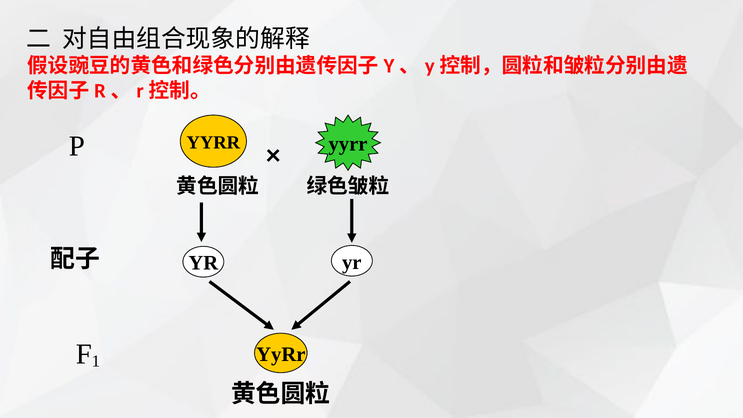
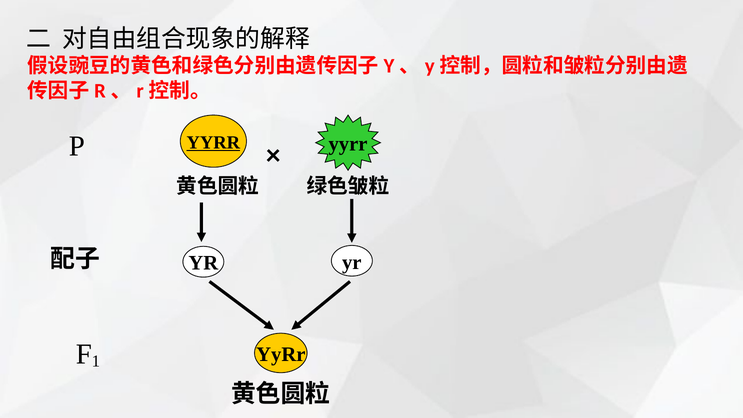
YYRR underline: none -> present (213, 142)
